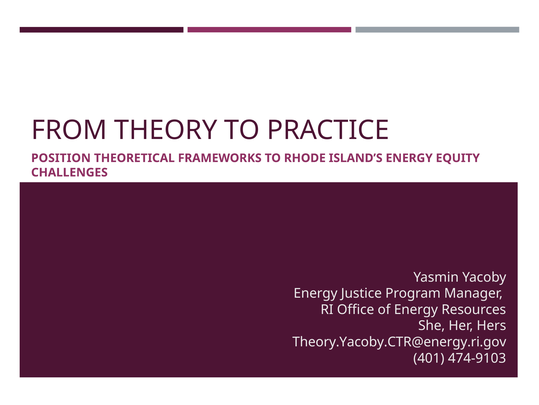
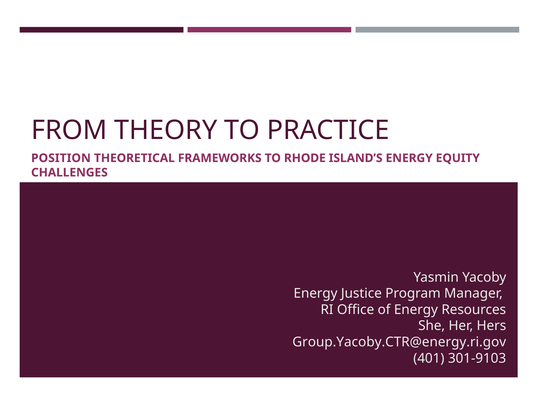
Theory.Yacoby.CTR@energy.ri.gov: Theory.Yacoby.CTR@energy.ri.gov -> Group.Yacoby.CTR@energy.ri.gov (399, 341)
474-9103: 474-9103 -> 301-9103 (477, 358)
